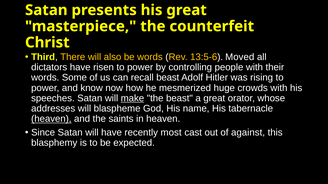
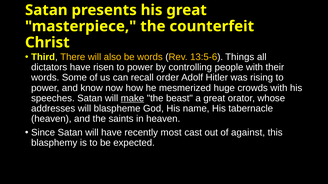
Moved: Moved -> Things (240, 57)
recall beast: beast -> order (168, 78)
heaven underline: present -> none (51, 119)
